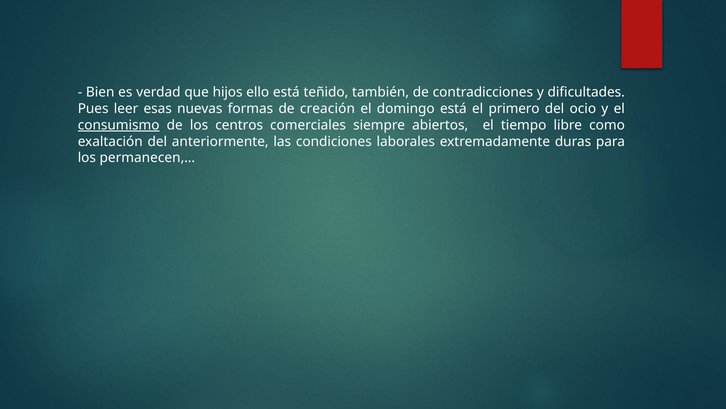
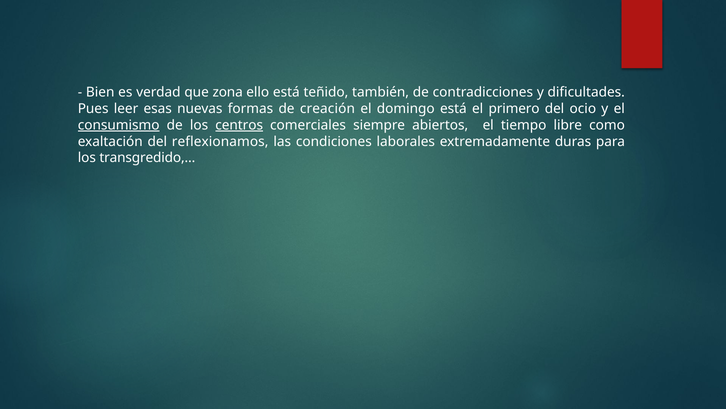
hijos: hijos -> zona (228, 92)
centros underline: none -> present (239, 125)
anteriormente: anteriormente -> reflexionamos (220, 141)
permanecen,…: permanecen,… -> transgredido,… (147, 158)
